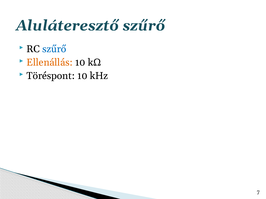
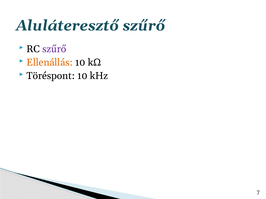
szűrő colour: blue -> purple (54, 49)
